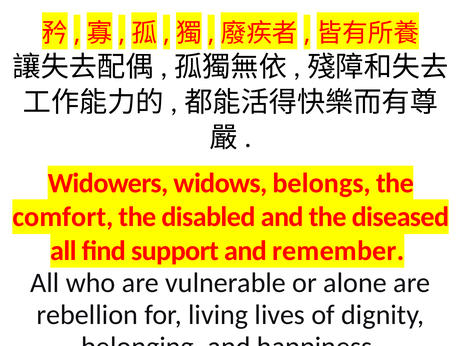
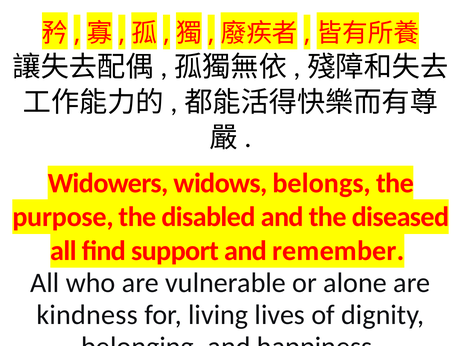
comfort: comfort -> purpose (63, 217)
rebellion: rebellion -> kindness (87, 315)
